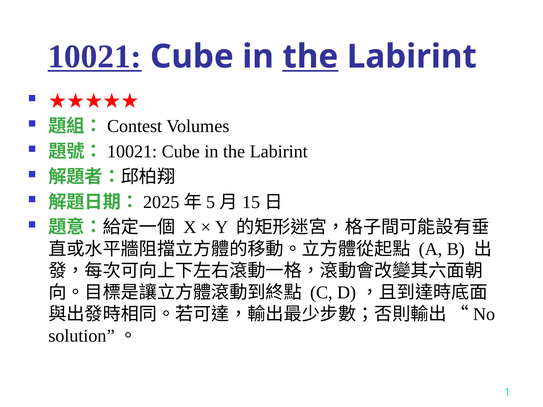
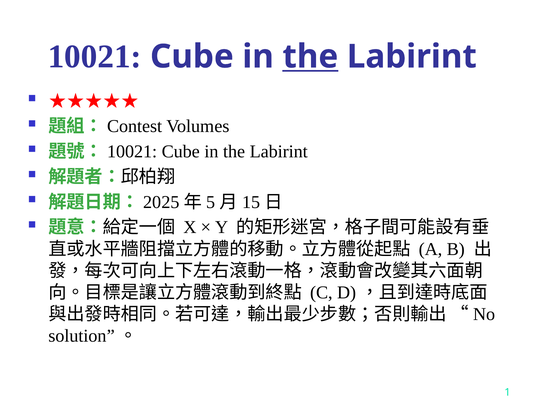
10021 underline: present -> none (95, 57)
